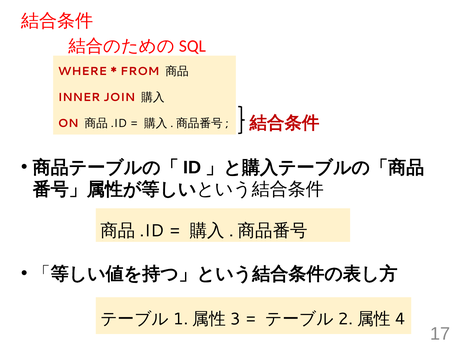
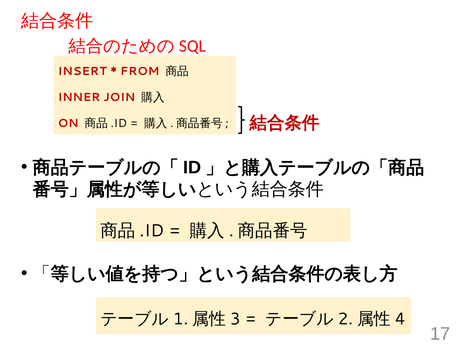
WHERE: WHERE -> INSERT (82, 71)
